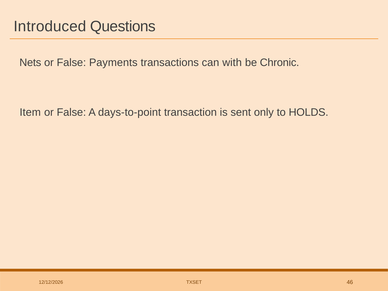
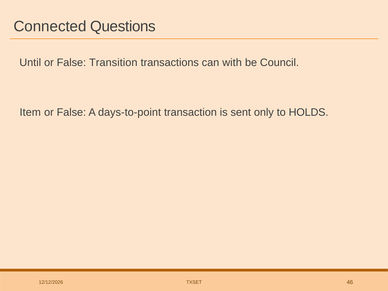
Introduced: Introduced -> Connected (50, 26)
Nets: Nets -> Until (30, 62)
Payments: Payments -> Transition (113, 62)
Chronic: Chronic -> Council (279, 62)
